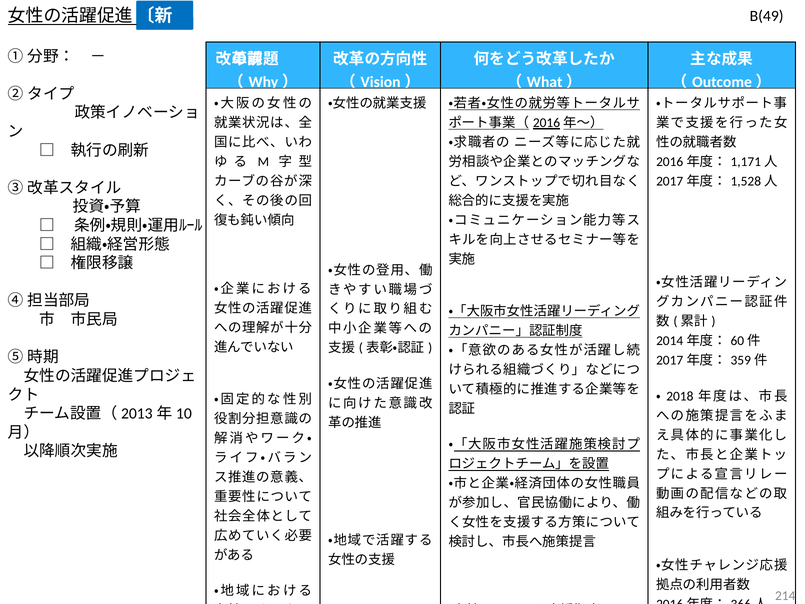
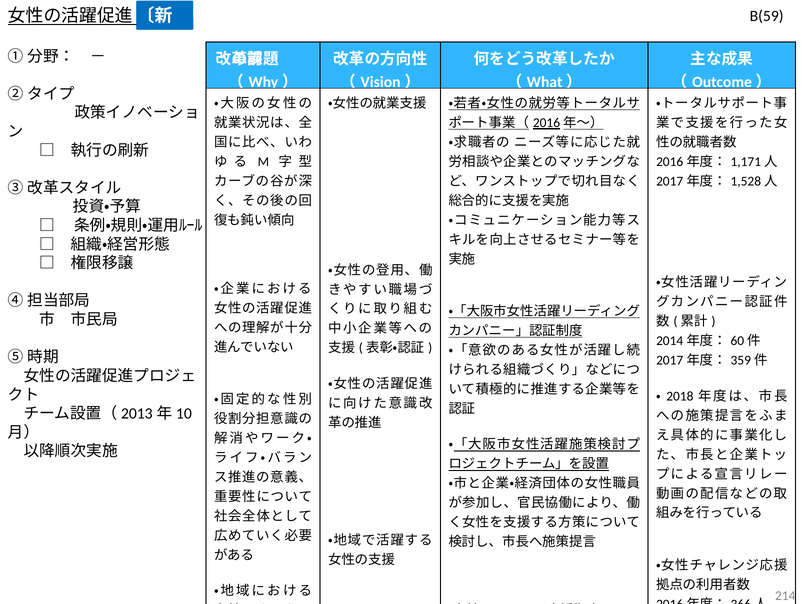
B(49: B(49 -> B(59 (767, 16)
